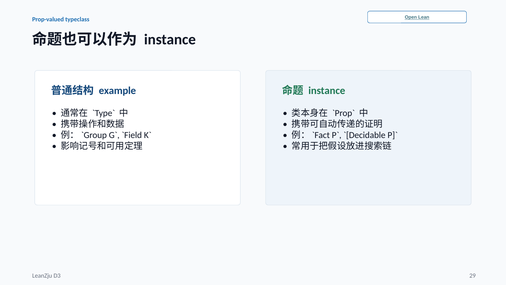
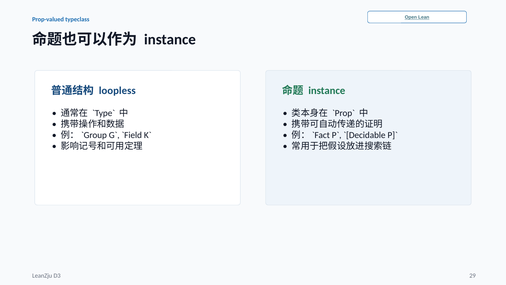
example: example -> loopless (117, 90)
